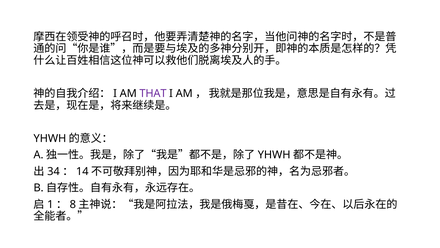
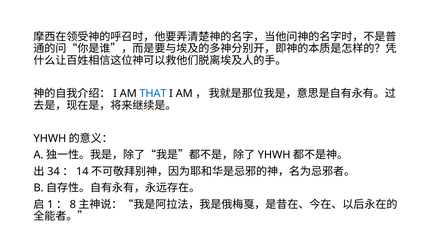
THAT colour: purple -> blue (153, 93)
